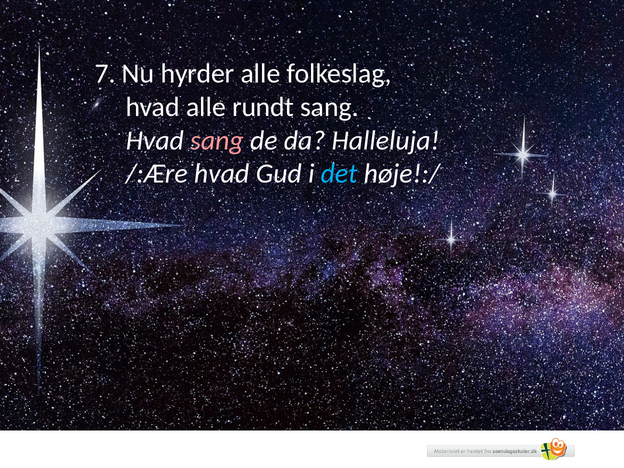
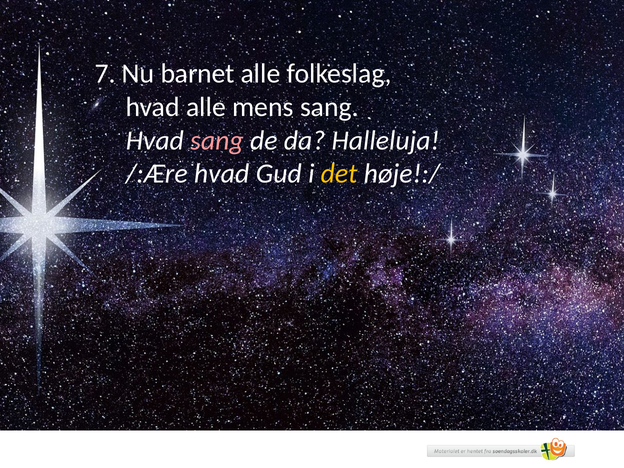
hyrder: hyrder -> barnet (198, 74)
rundt: rundt -> mens (263, 107)
det colour: light blue -> yellow (339, 174)
